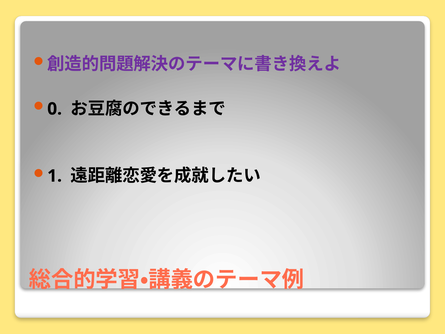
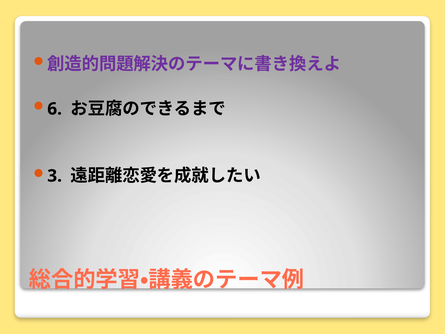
0: 0 -> 6 (55, 109)
1: 1 -> 3 (55, 176)
